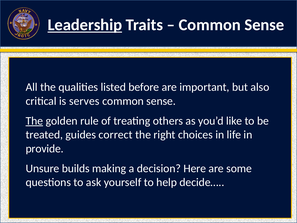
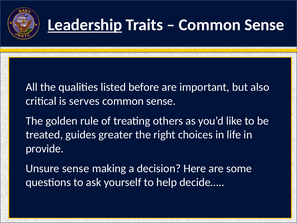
The underline: present -> none (34, 121)
correct: correct -> greater (116, 135)
Unsure builds: builds -> sense (76, 168)
